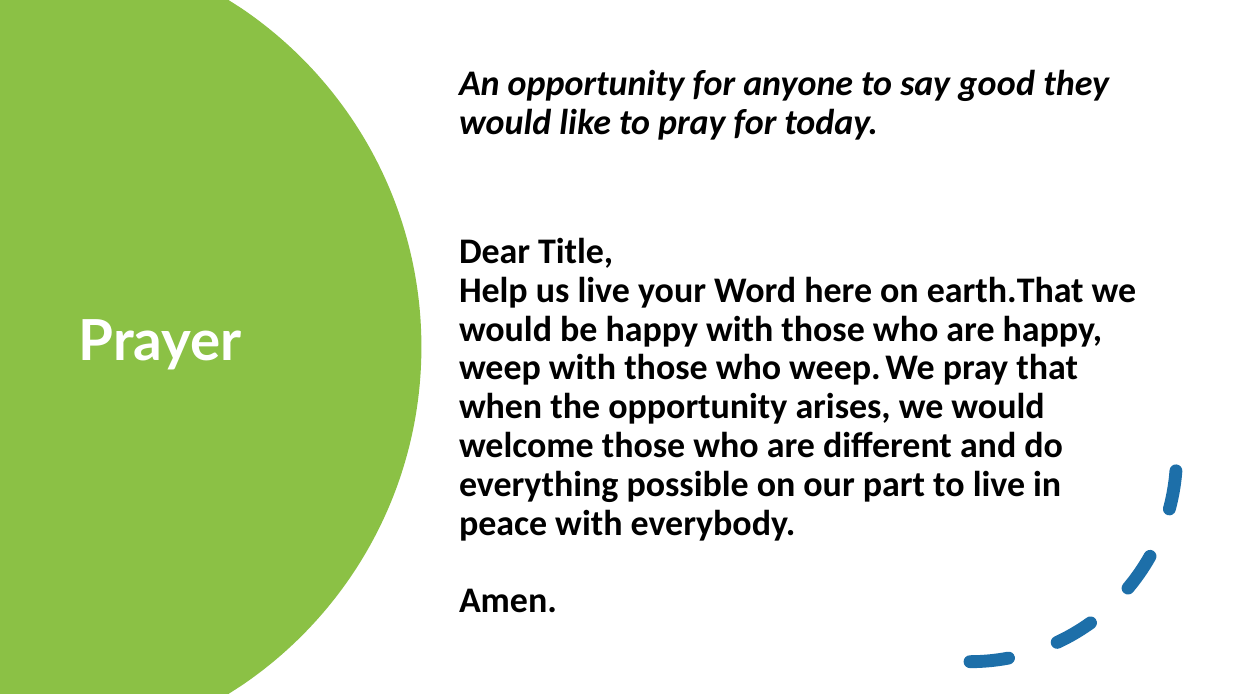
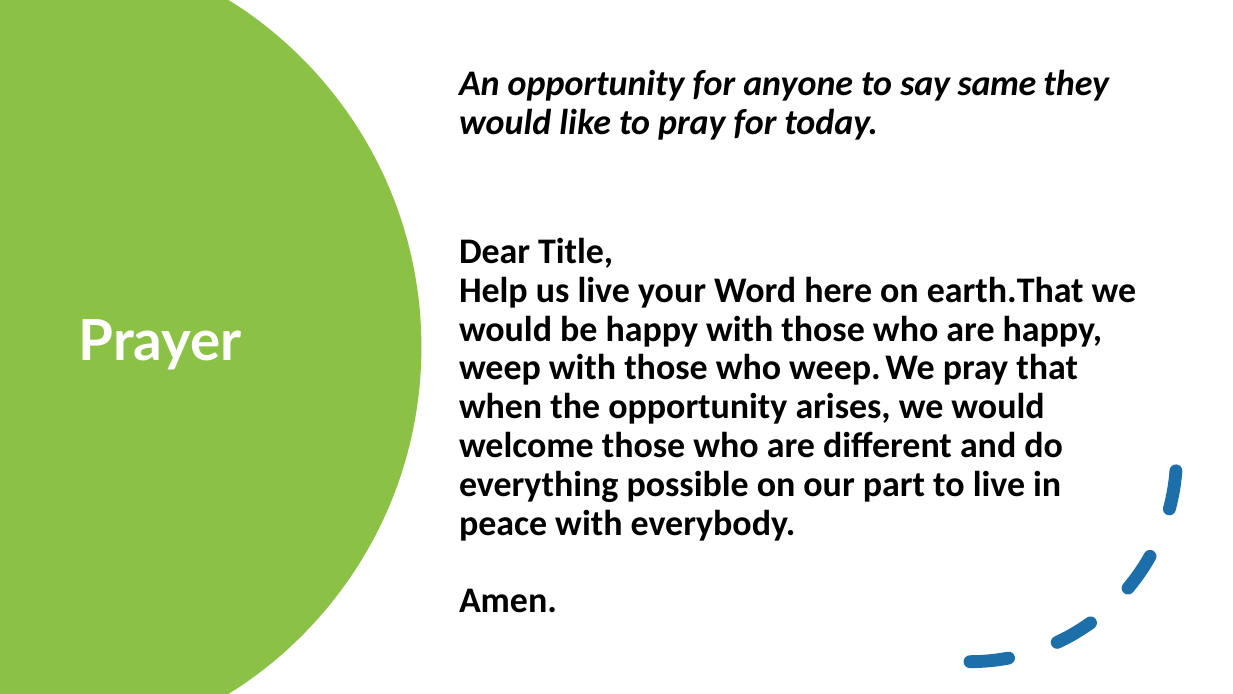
good: good -> same (997, 84)
